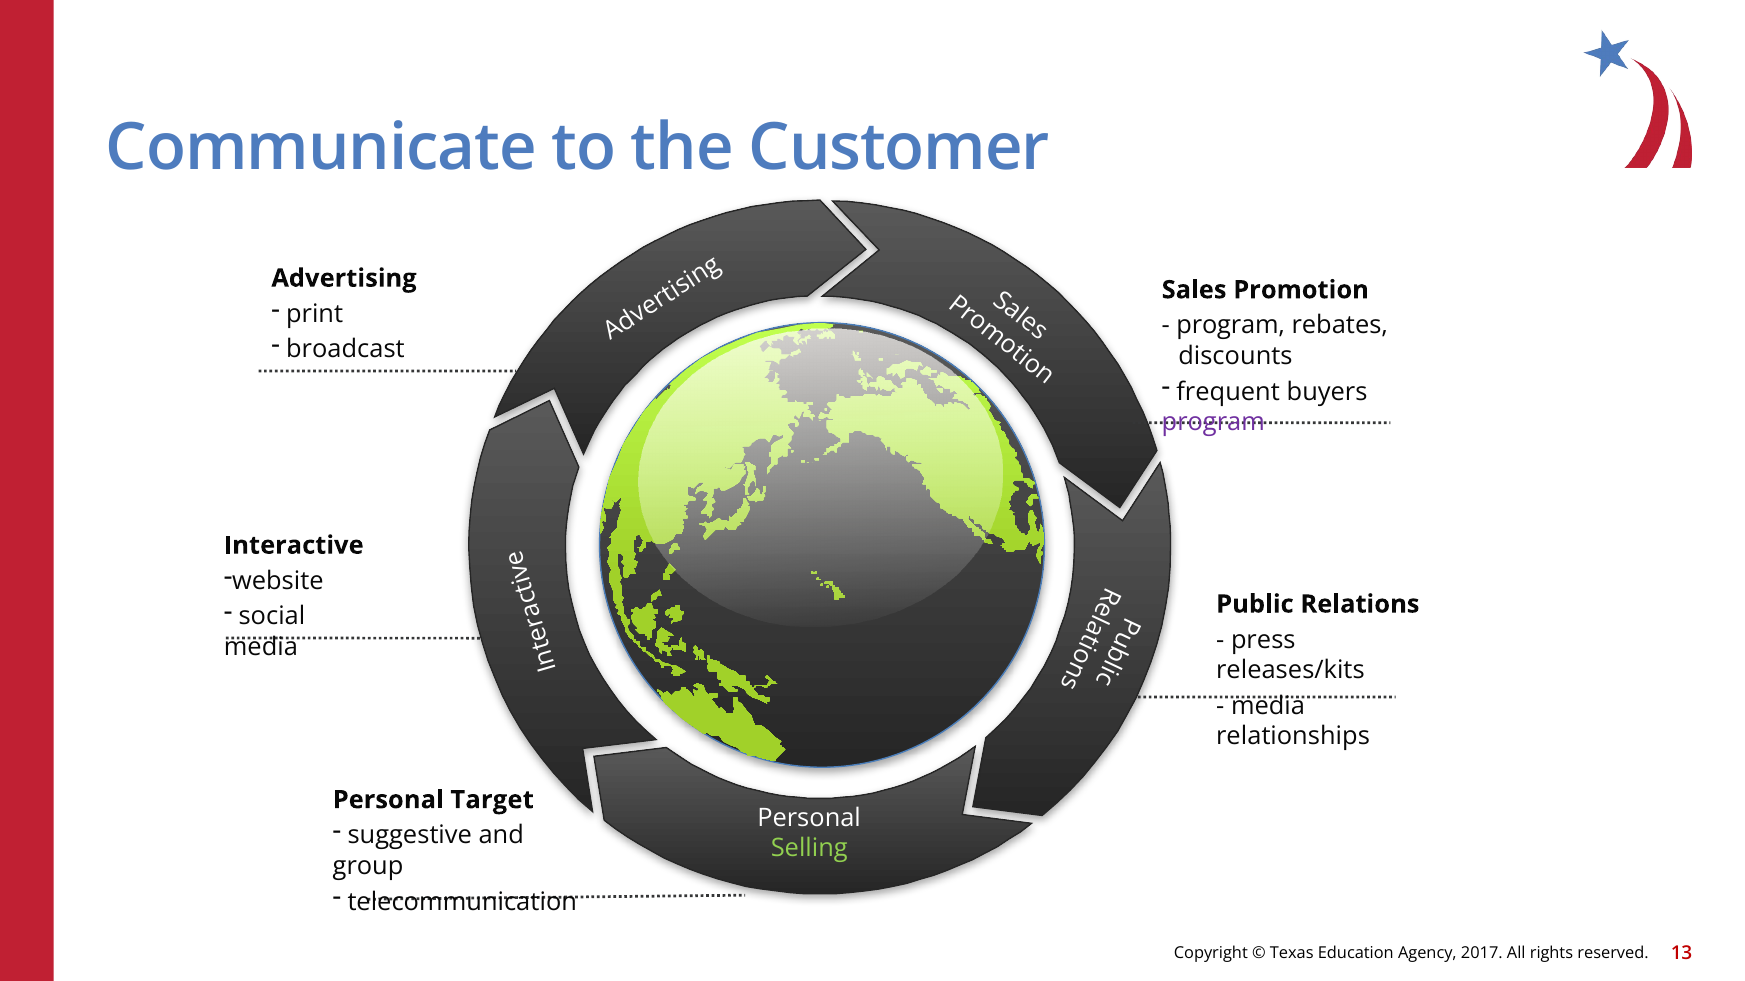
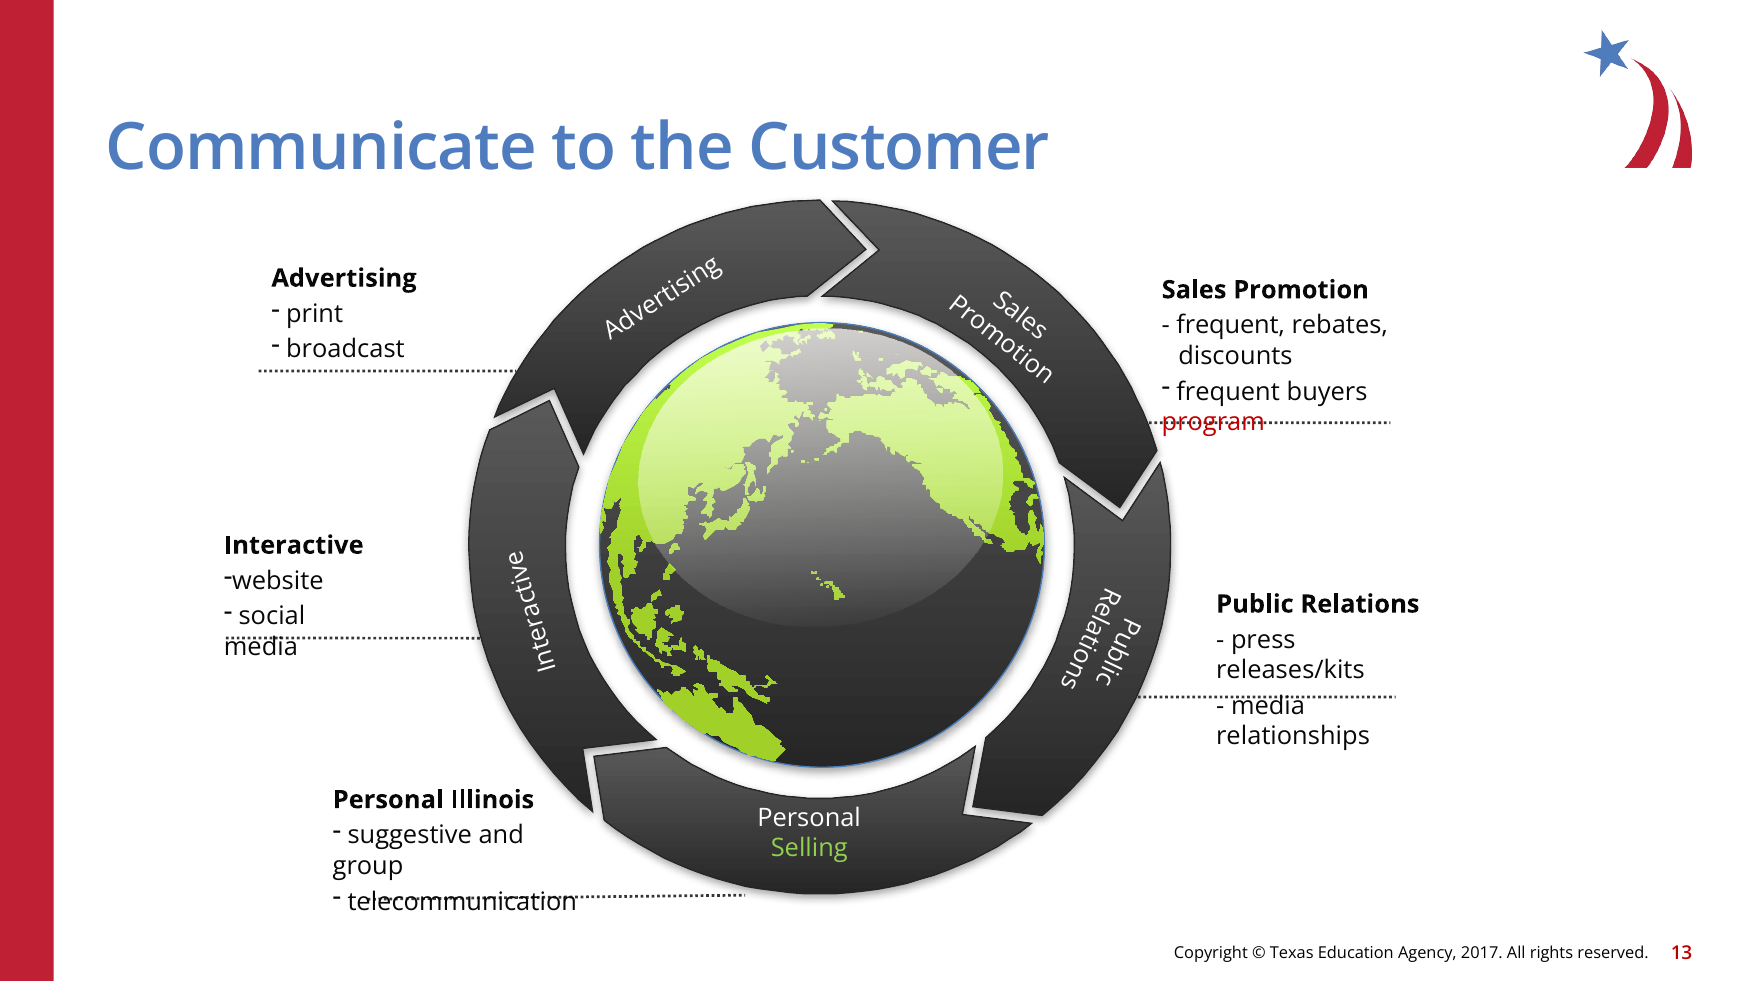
program: program -> frequent (1231, 326)
program colour: purple -> red (1213, 423)
Target: Target -> Illinois (492, 800)
